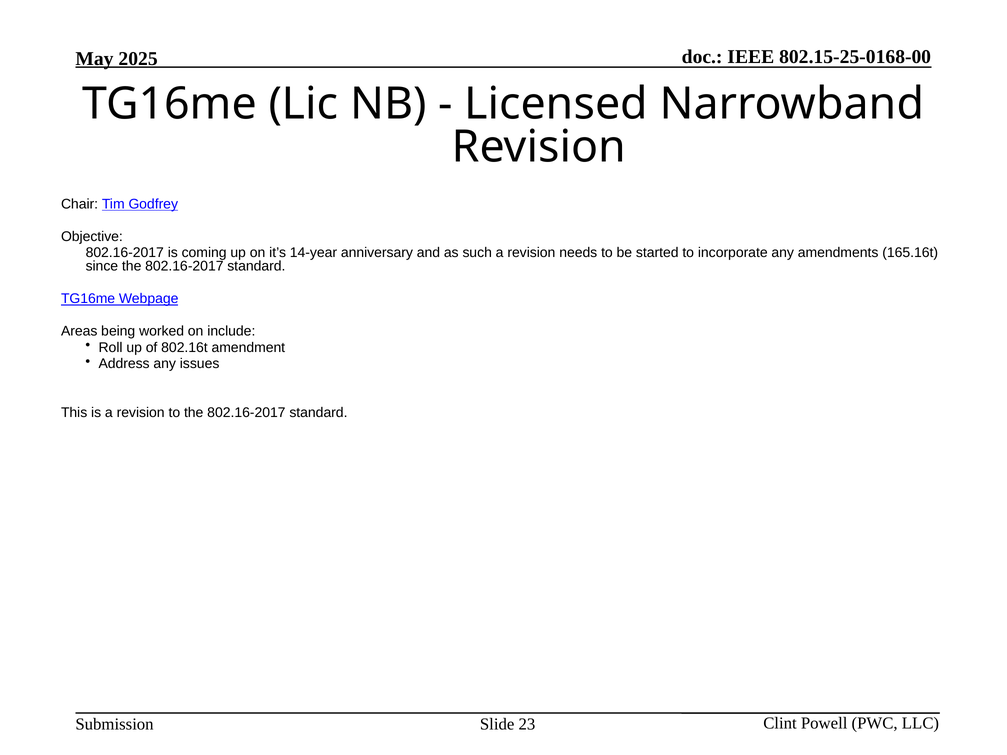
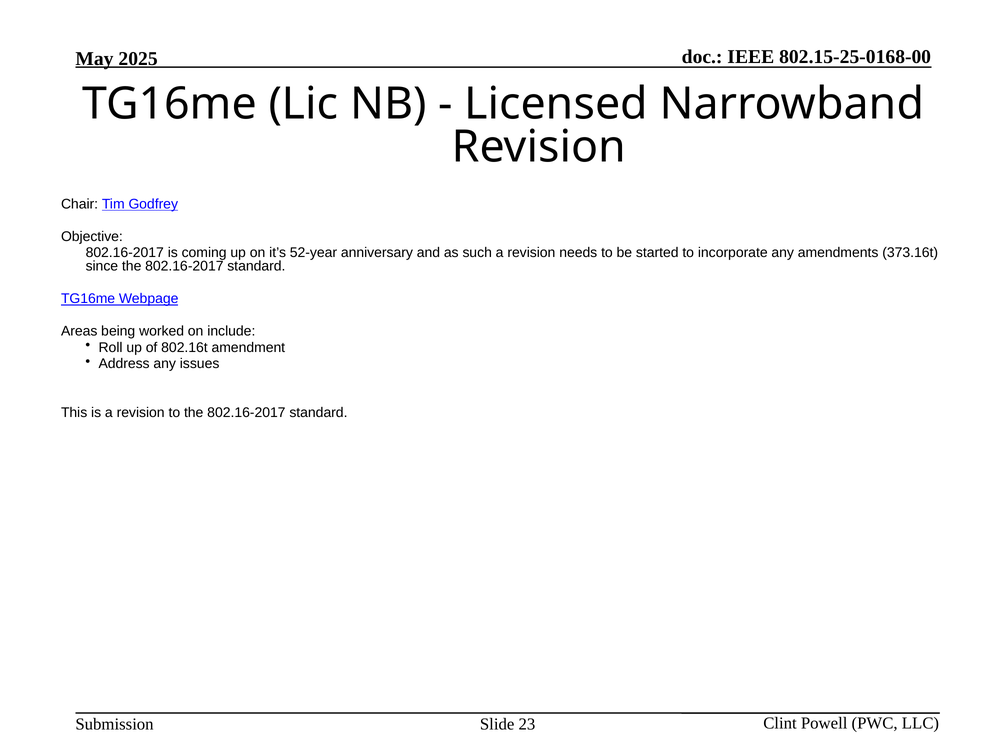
14-year: 14-year -> 52-year (313, 253)
165.16t: 165.16t -> 373.16t (910, 253)
